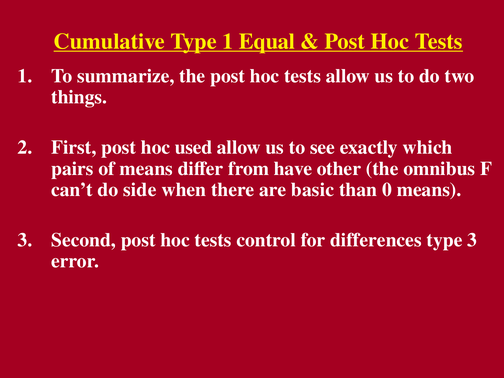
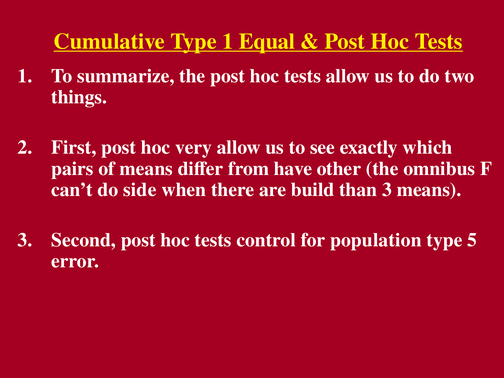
used: used -> very (193, 147)
basic: basic -> build (313, 190)
than 0: 0 -> 3 (387, 190)
differences: differences -> population (376, 240)
type 3: 3 -> 5 (472, 240)
